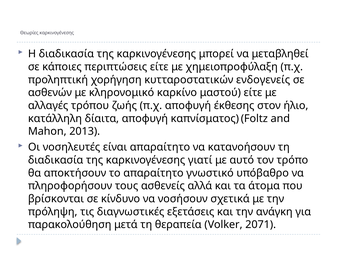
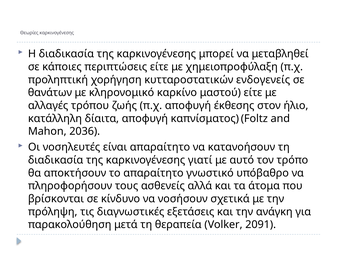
ασθενών: ασθενών -> θανάτων (50, 93)
2013: 2013 -> 2036 (85, 131)
2071: 2071 -> 2091 (261, 224)
